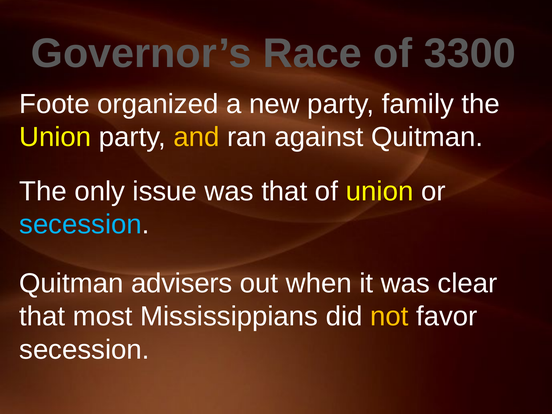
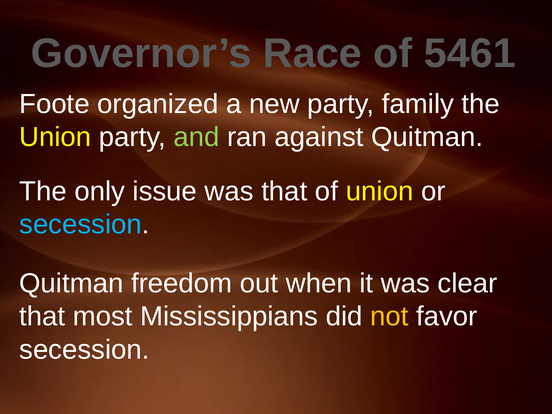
3300: 3300 -> 5461 (470, 53)
and colour: yellow -> light green (196, 137)
advisers: advisers -> freedom (182, 283)
